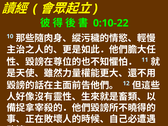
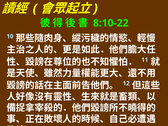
0:10-22: 0:10-22 -> 8:10-22 (111, 23)
